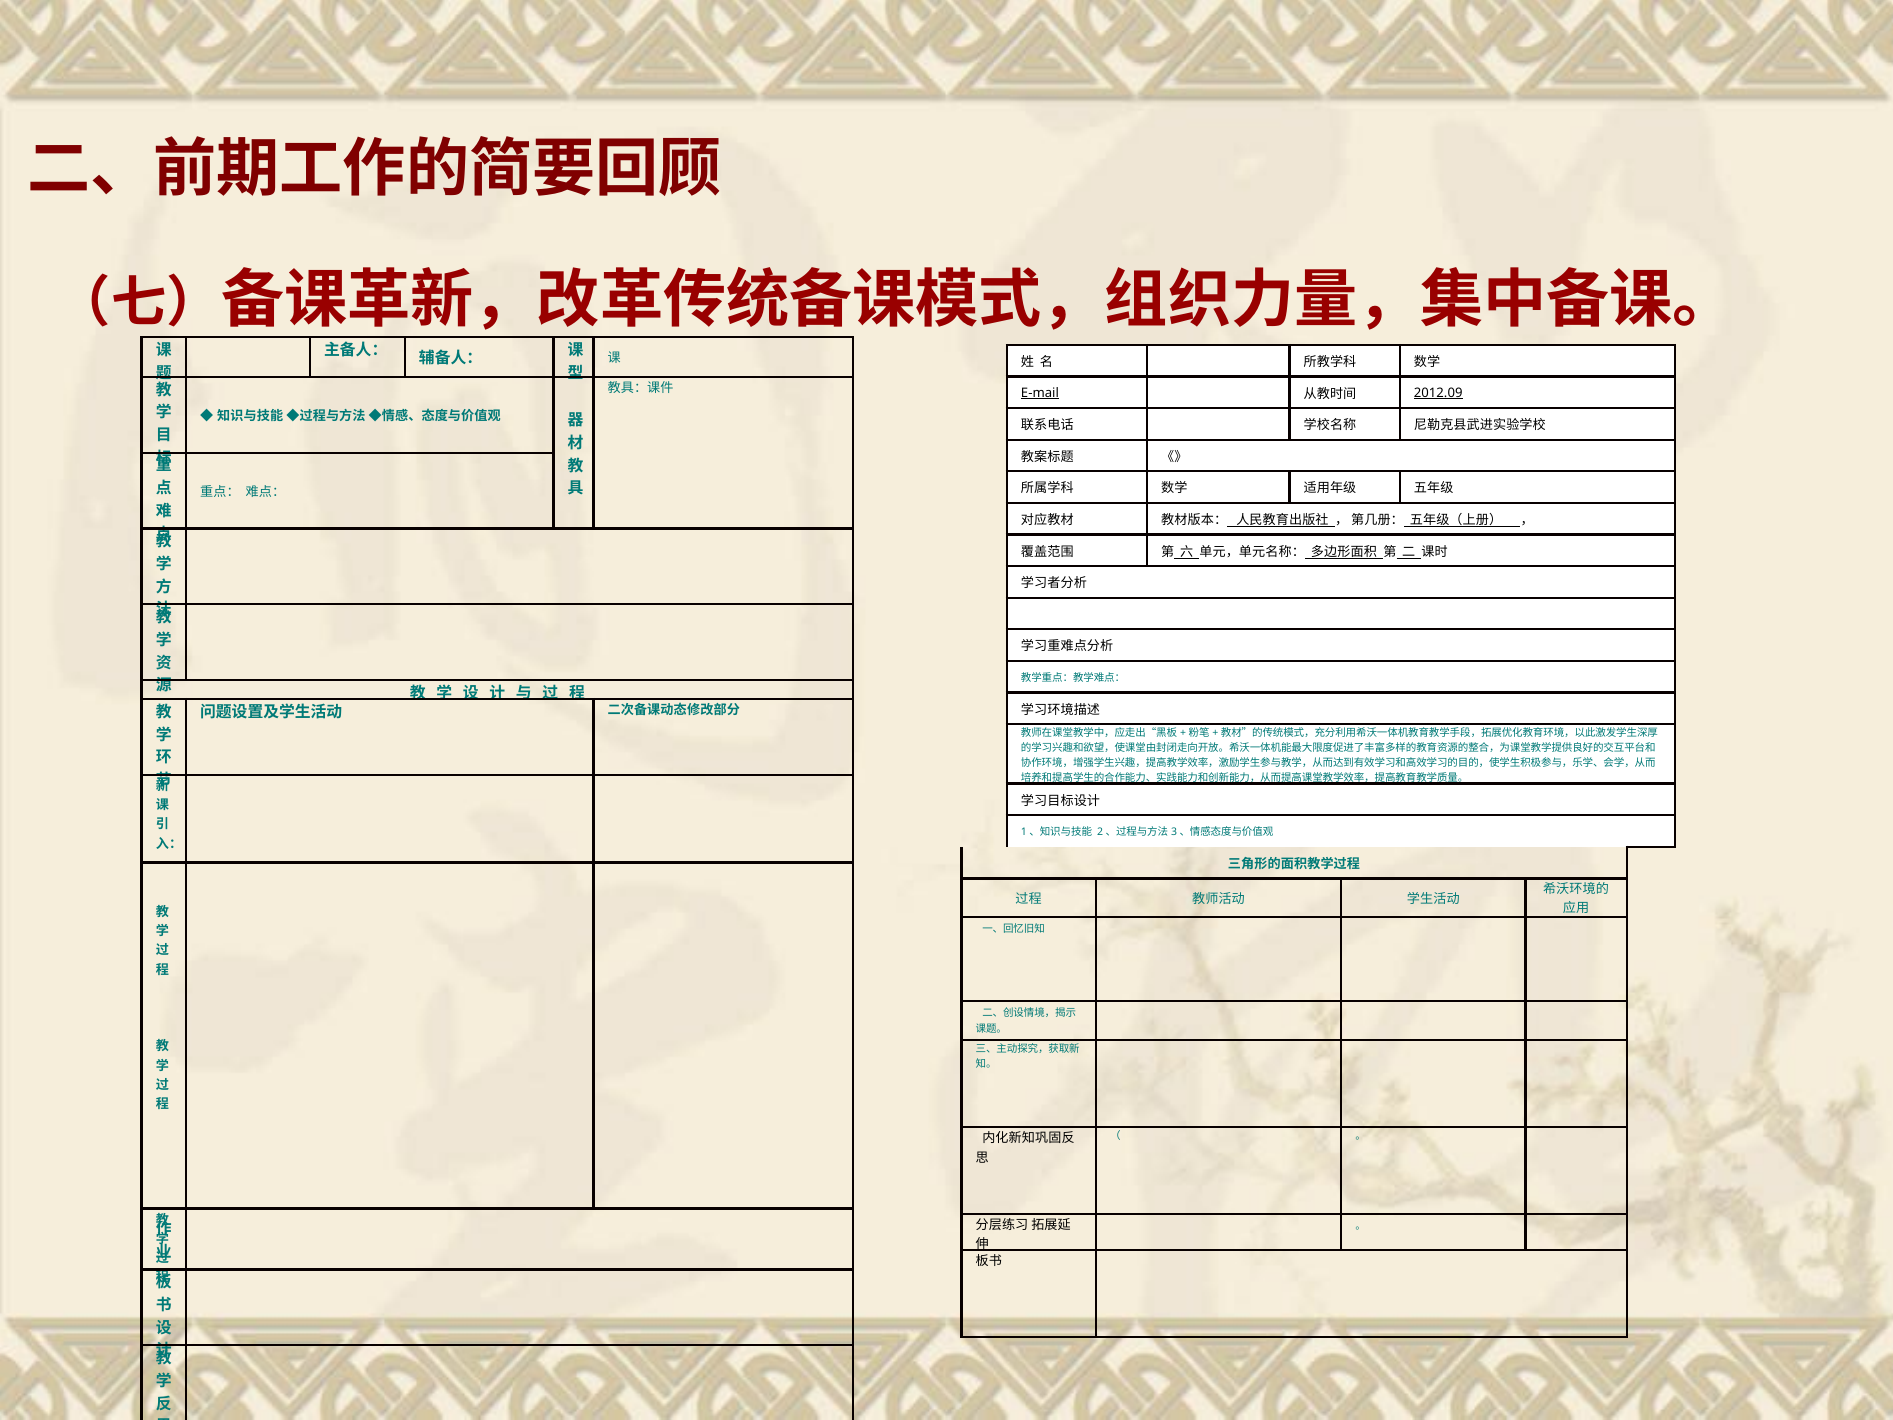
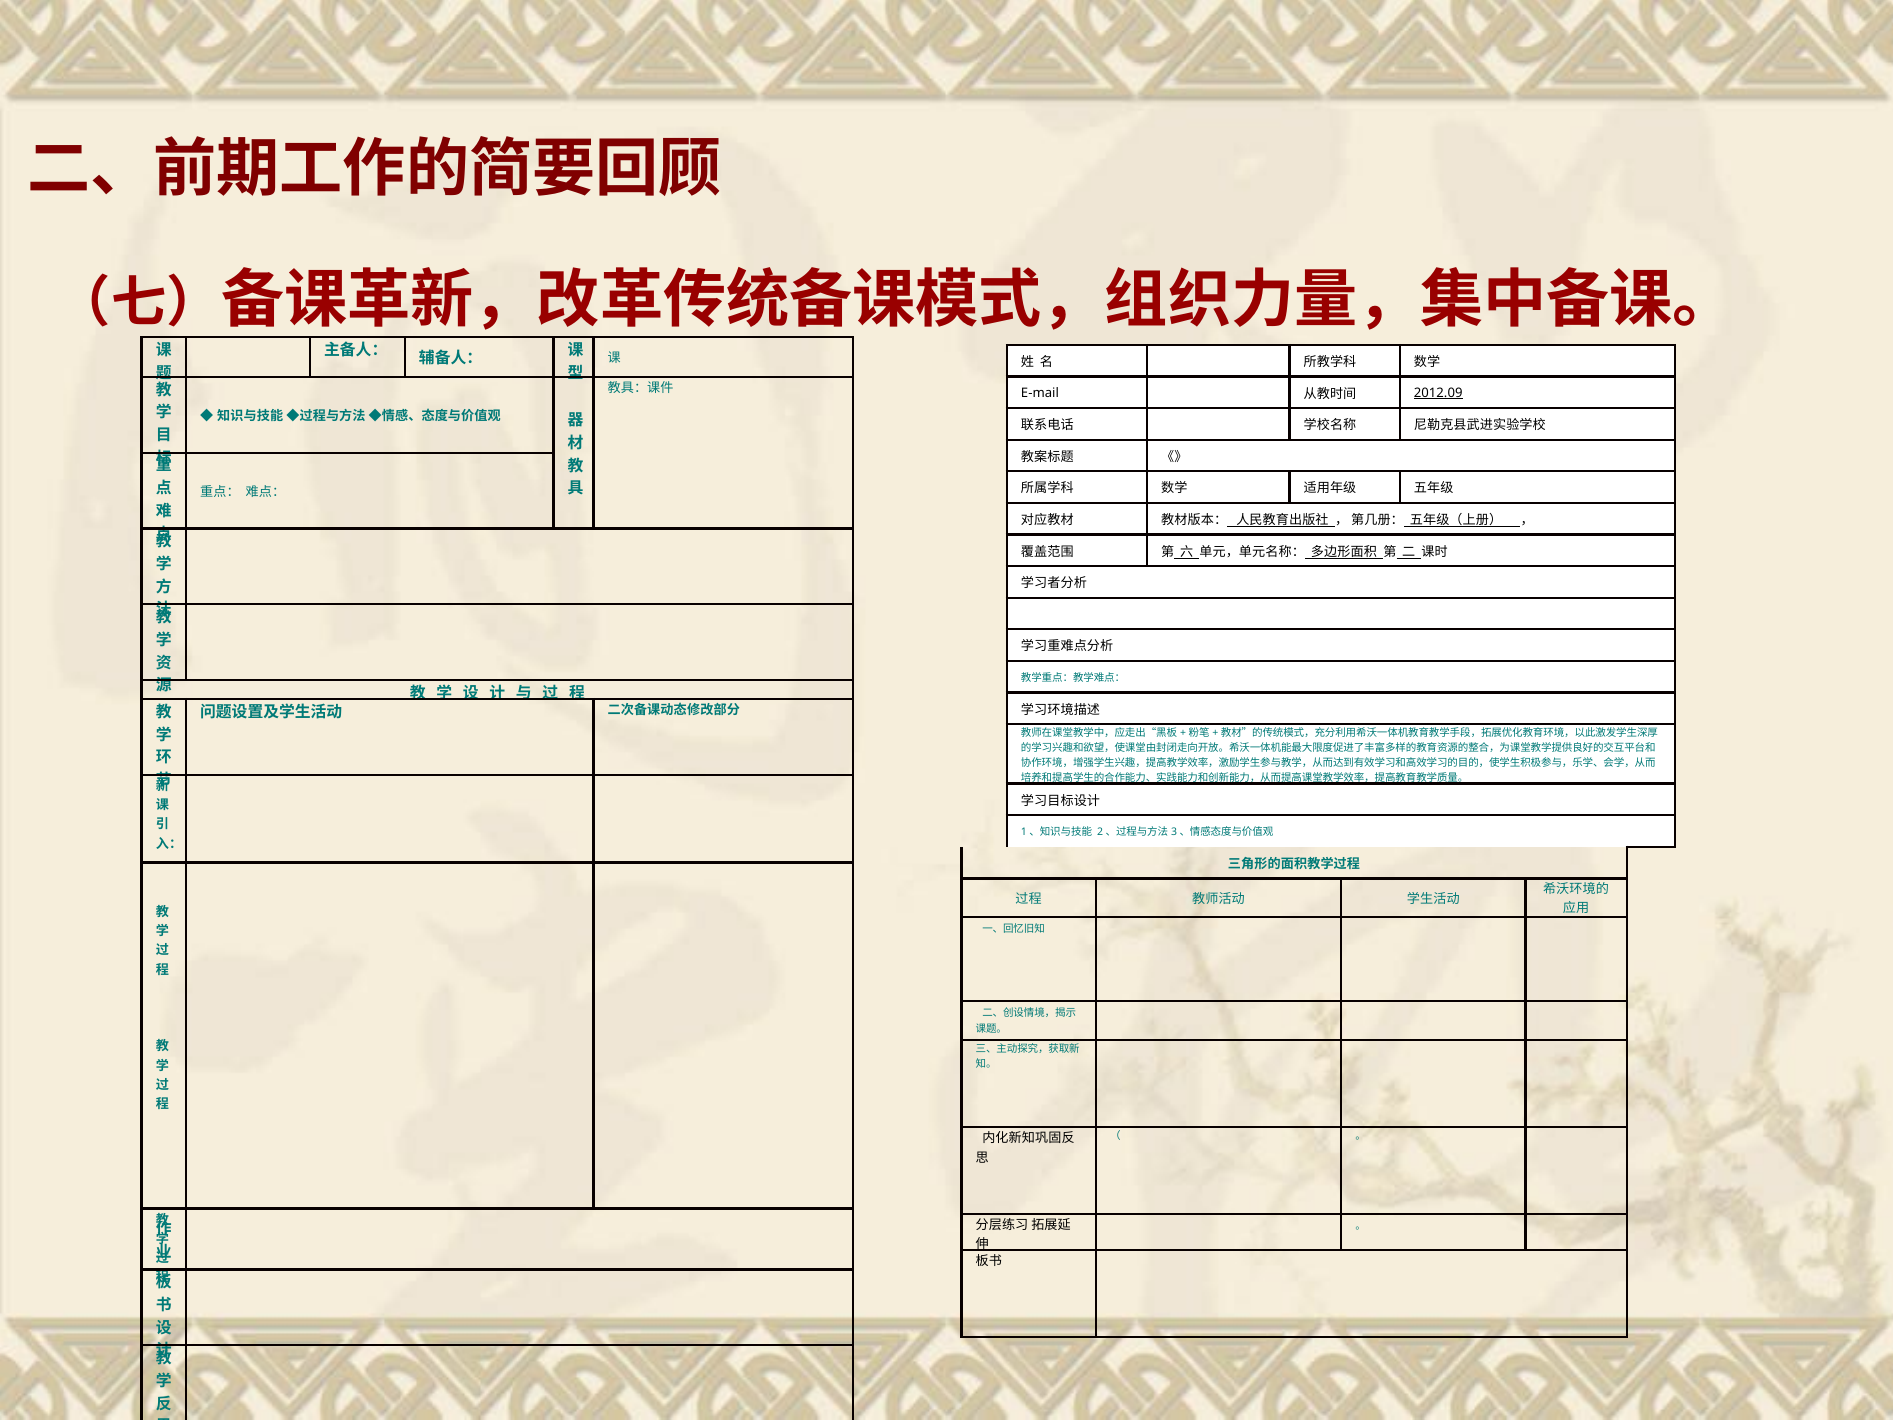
E-mail underline: present -> none (1040, 393)
